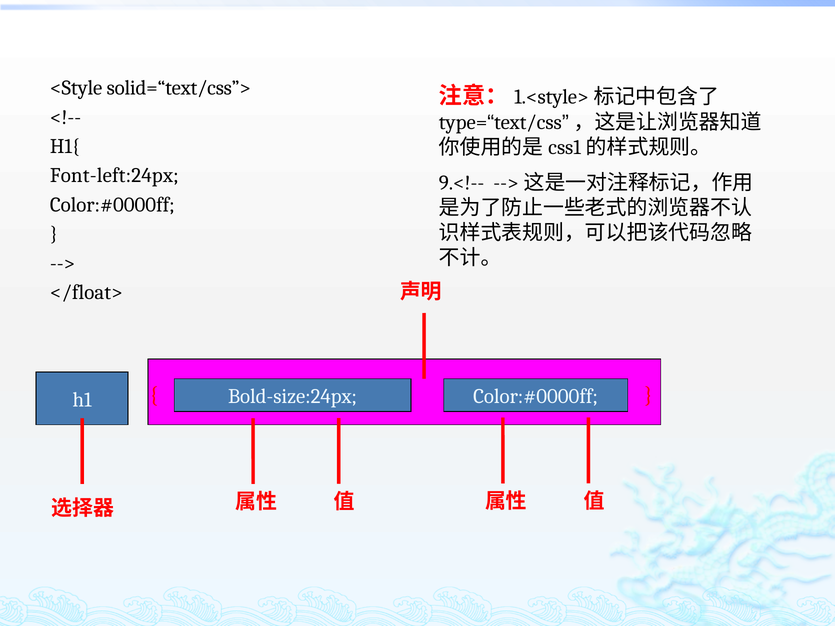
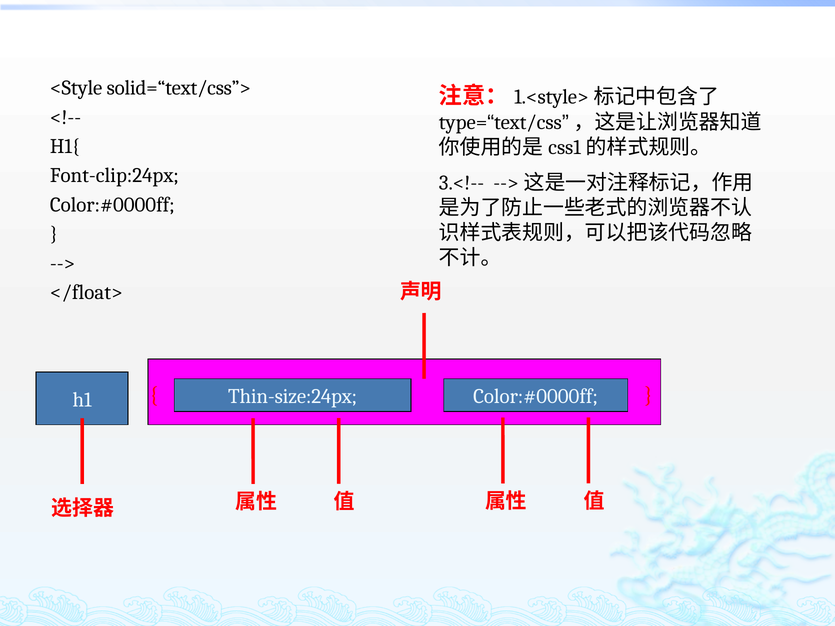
Font-left:24px: Font-left:24px -> Font-clip:24px (114, 176)
9.<!--: 9.<!-- -> 3.<!-- (462, 183)
Bold-size:24px: Bold-size:24px -> Thin-size:24px (293, 397)
